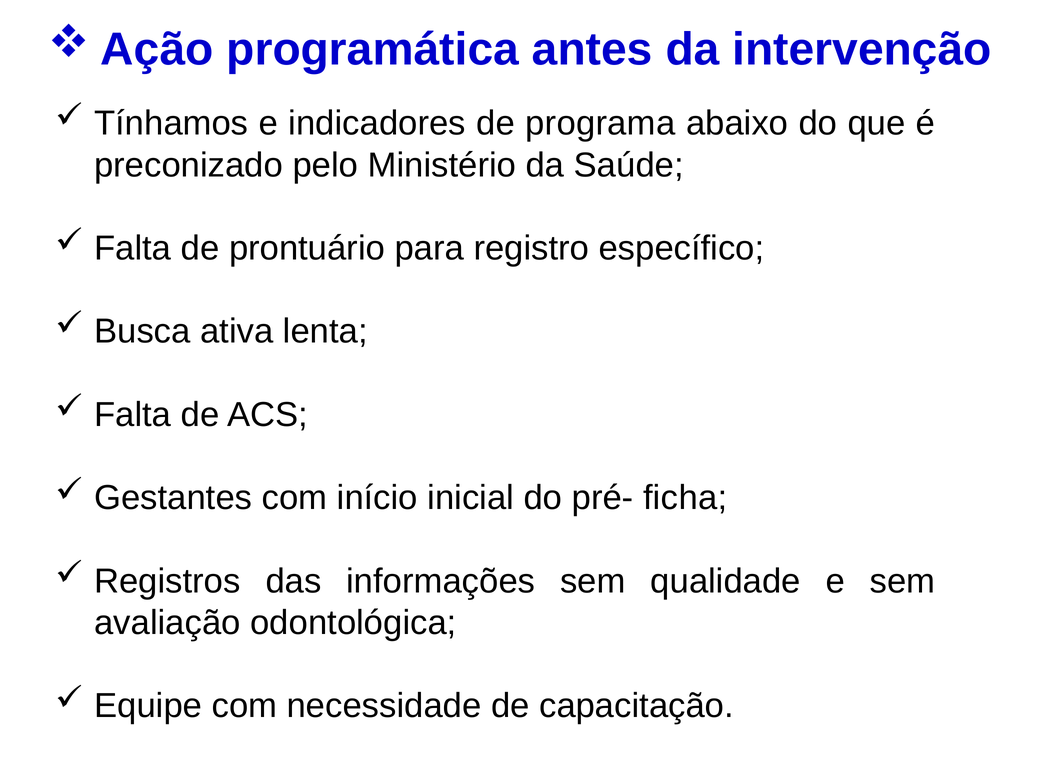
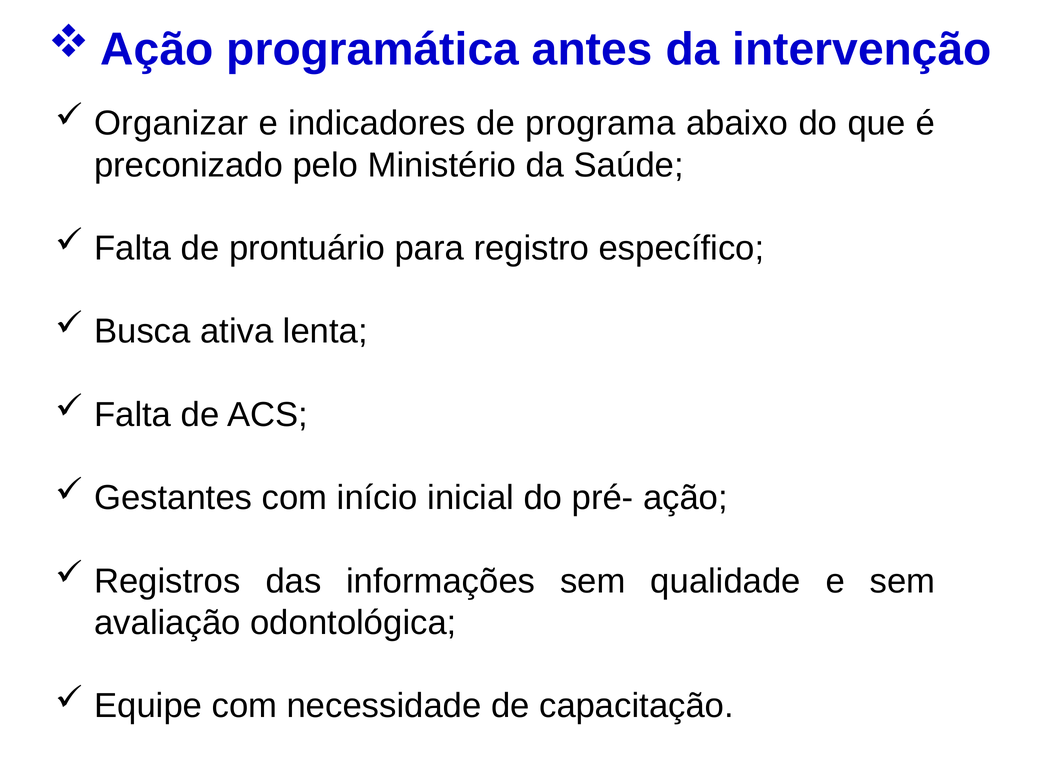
Tínhamos: Tínhamos -> Organizar (171, 123)
ficha: ficha -> ação (685, 498)
